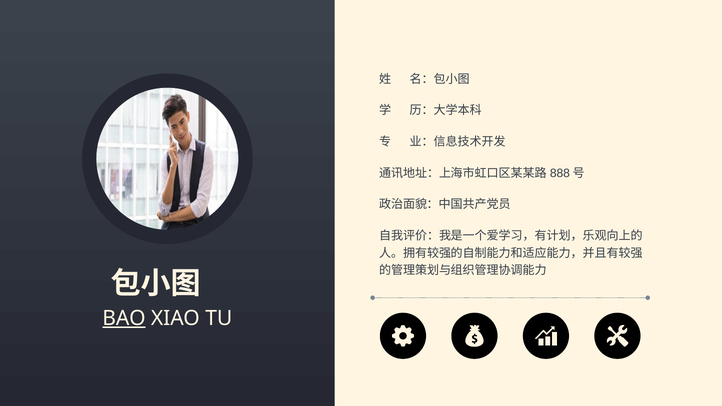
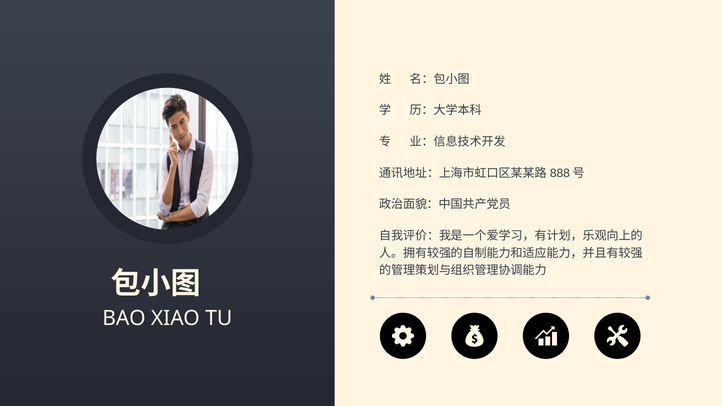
BAO underline: present -> none (124, 318)
